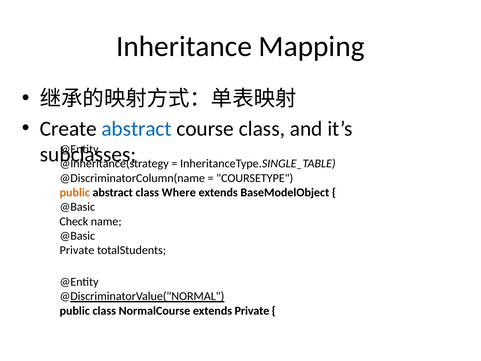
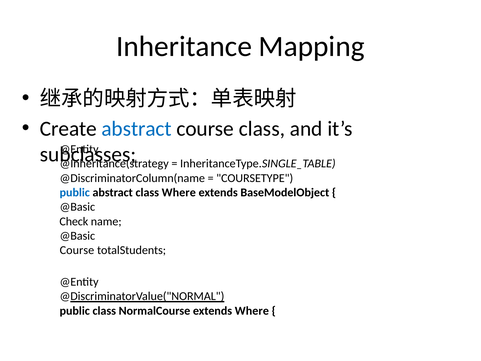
public colour: orange -> blue (75, 192)
Private: Private -> Course (77, 250)
extends Private: Private -> Where (252, 311)
